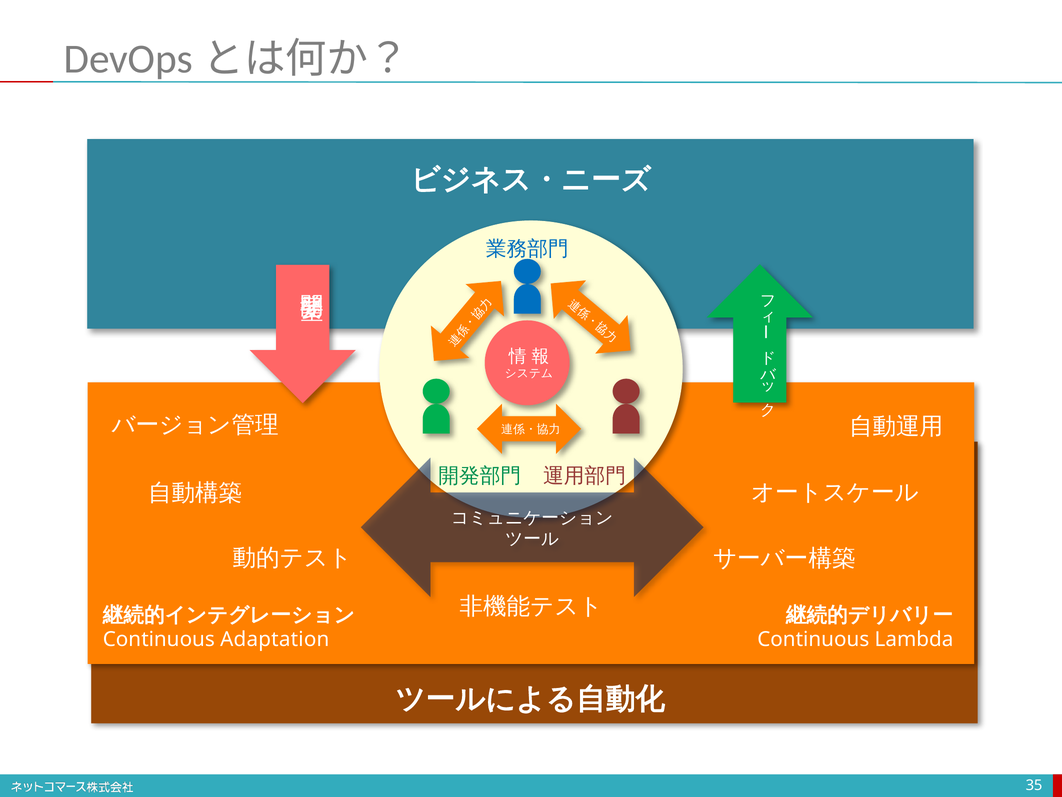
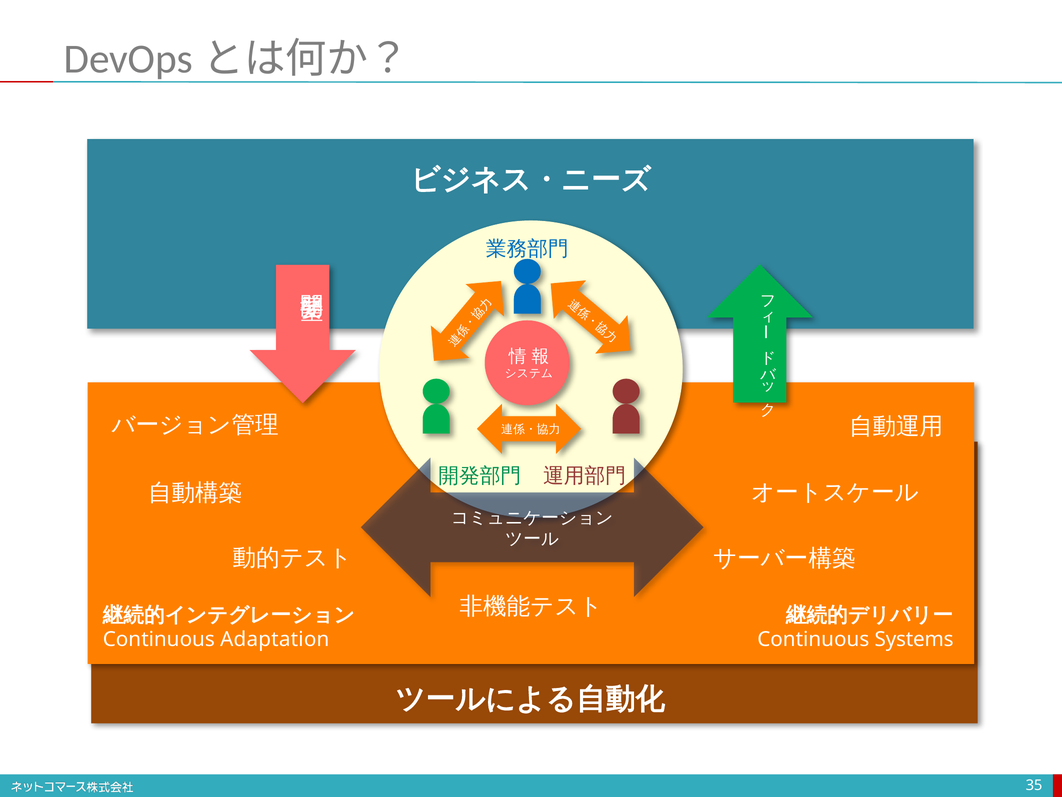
Lambda: Lambda -> Systems (914, 639)
